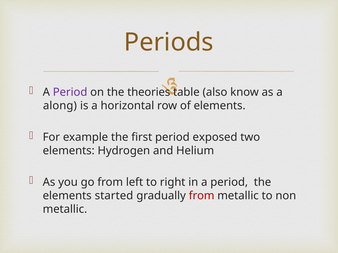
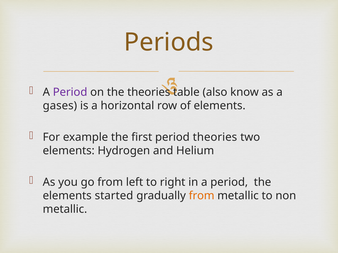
along: along -> gases (60, 106)
period exposed: exposed -> theories (215, 137)
from colour: red -> orange (202, 196)
